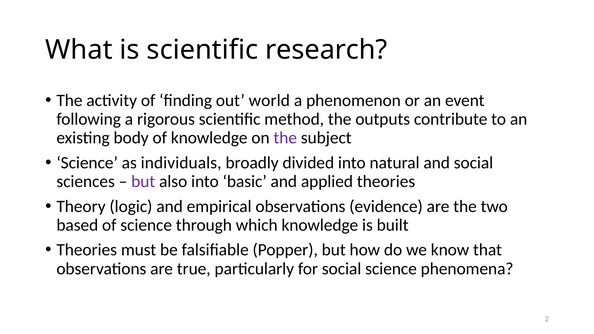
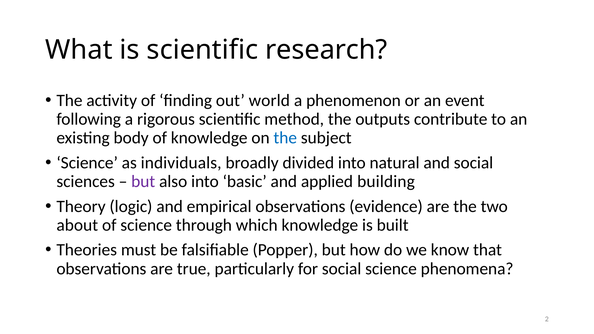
the colour: purple -> blue (285, 138)
applied theories: theories -> building (386, 181)
based: based -> about (77, 225)
